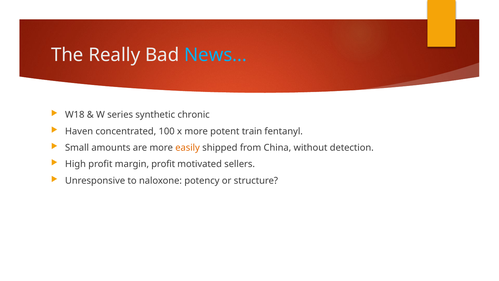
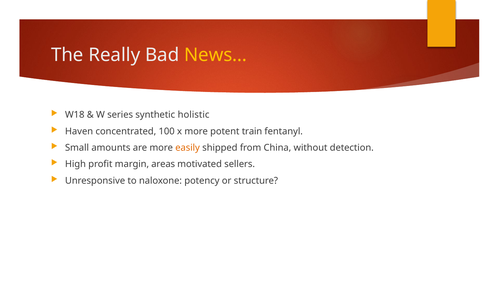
News… colour: light blue -> yellow (216, 55)
chronic: chronic -> holistic (194, 115)
margin profit: profit -> areas (163, 164)
